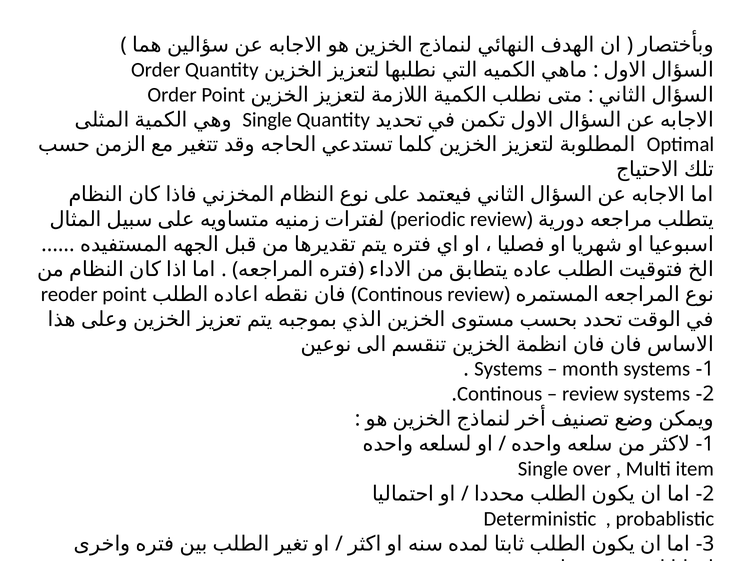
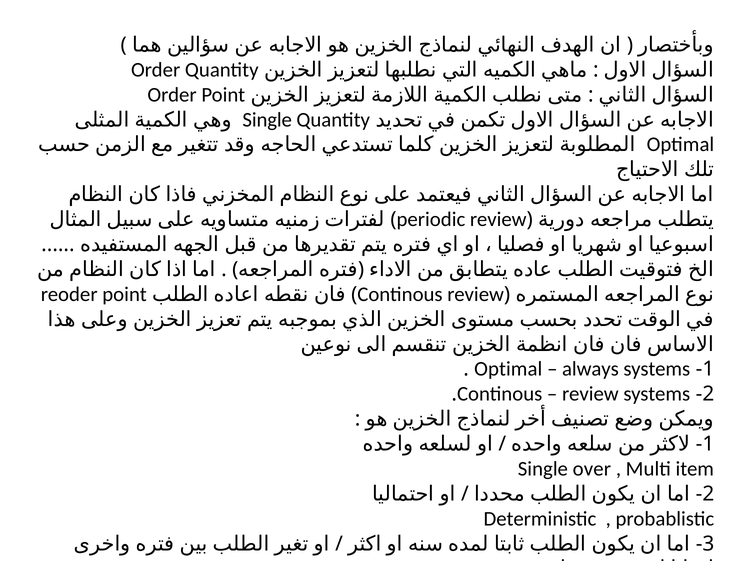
Systems: Systems -> Optimal (508, 369)
month: month -> always (590, 369)
